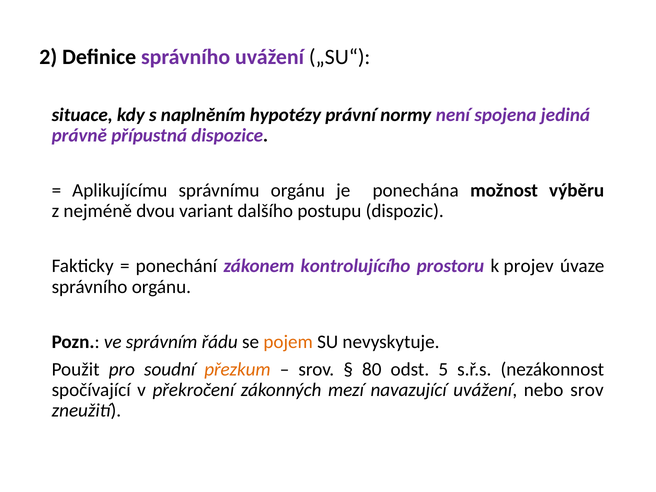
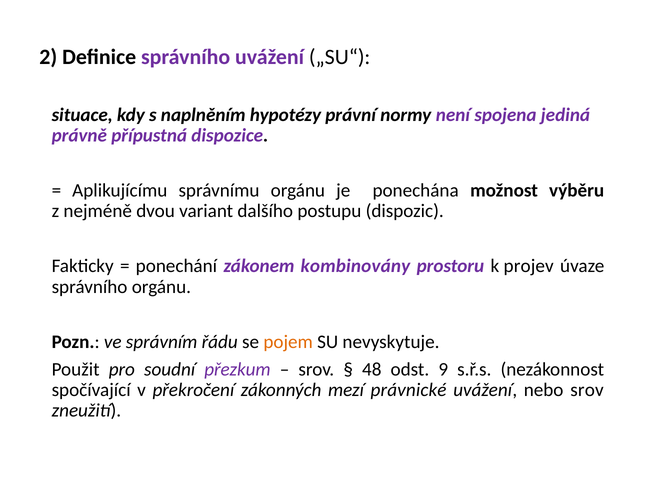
kontrolujícího: kontrolujícího -> kombinovány (355, 266)
přezkum colour: orange -> purple (237, 369)
80: 80 -> 48 (372, 369)
5: 5 -> 9 (443, 369)
navazující: navazující -> právnické (409, 390)
